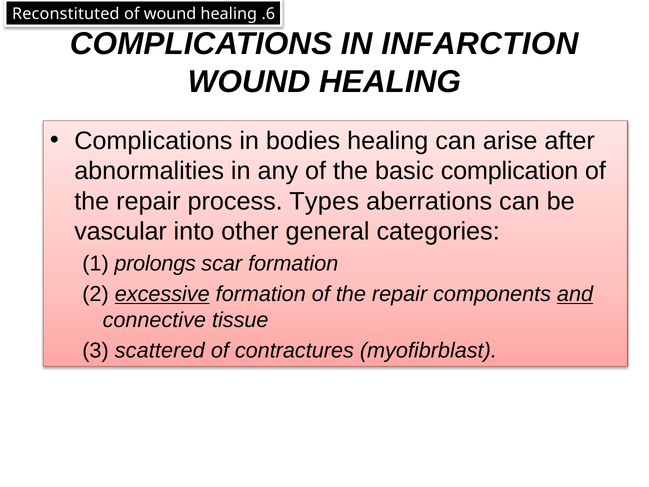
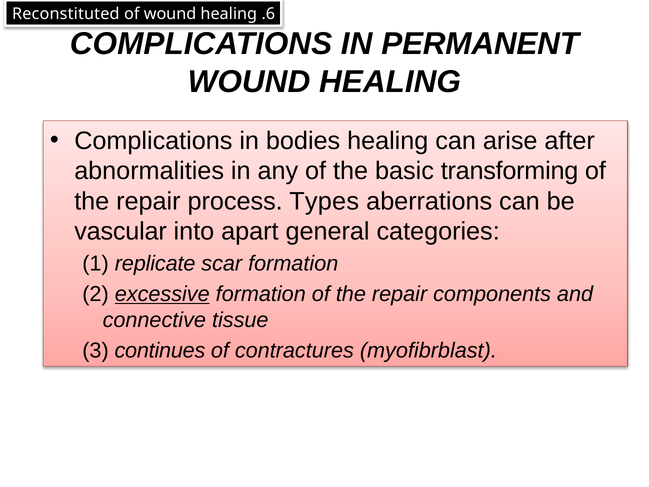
INFARCTION: INFARCTION -> PERMANENT (480, 44)
complication: complication -> transforming (510, 171)
other: other -> apart (250, 231)
prolongs: prolongs -> replicate (155, 264)
and underline: present -> none (575, 294)
scattered: scattered -> continues (160, 350)
